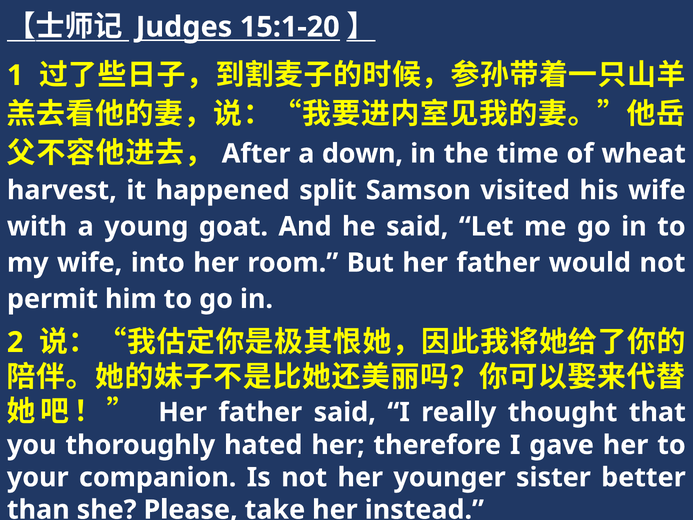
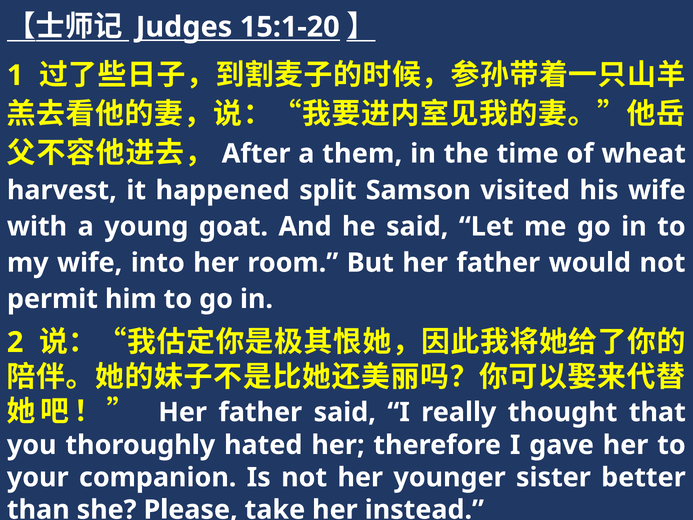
down: down -> them (362, 154)
